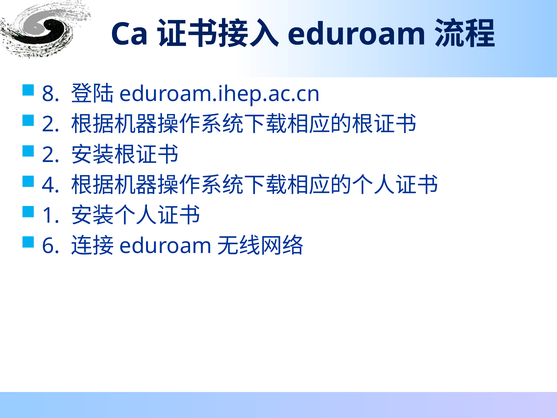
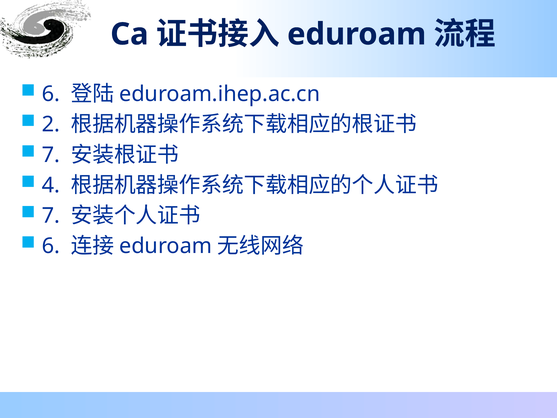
8: 8 -> 6 (51, 94)
2: 2 -> 7 (51, 155)
1: 1 -> 7 (51, 215)
